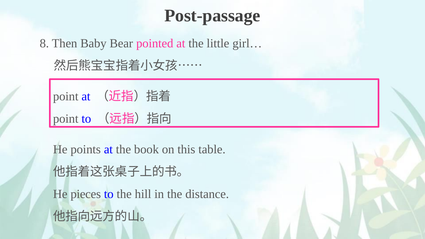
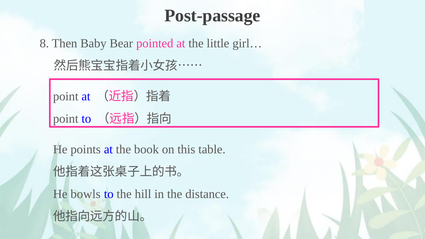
pieces: pieces -> bowls (86, 194)
